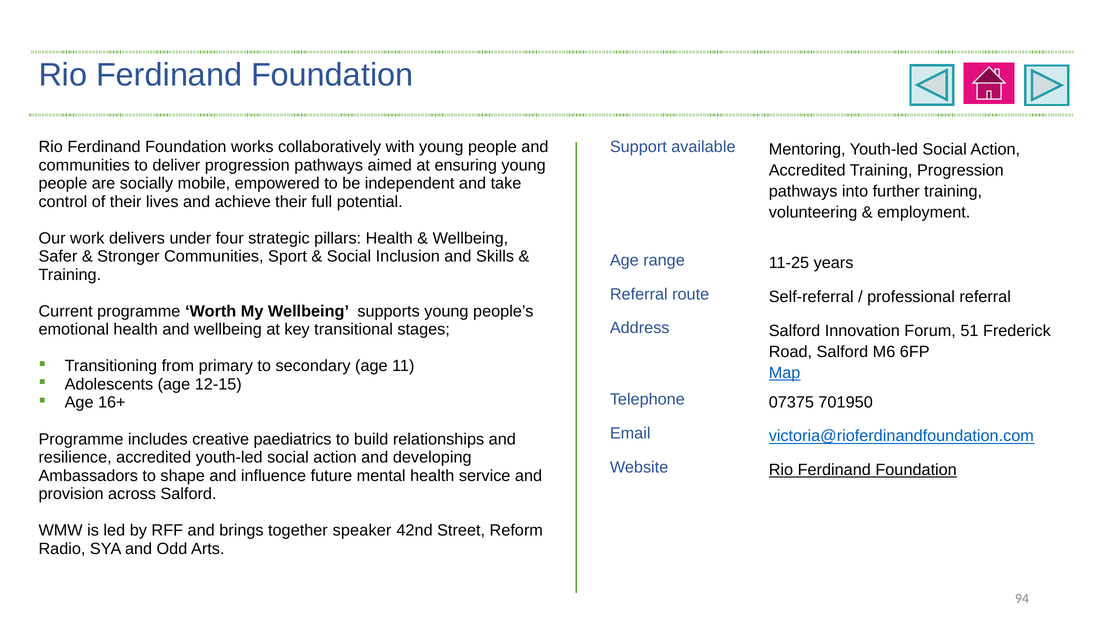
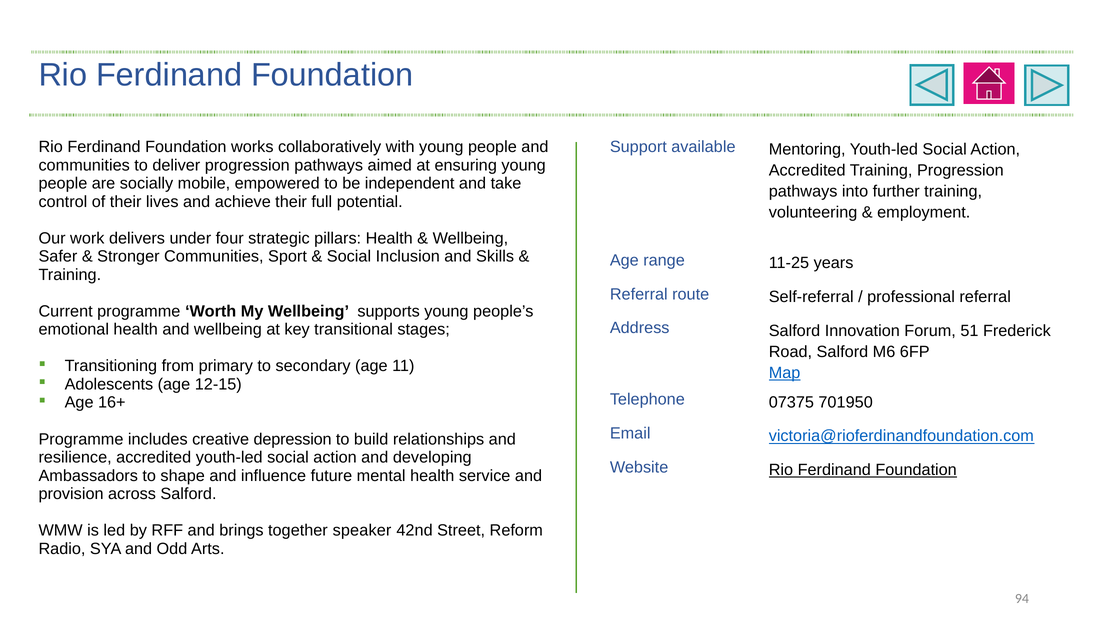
paediatrics: paediatrics -> depression (293, 439)
